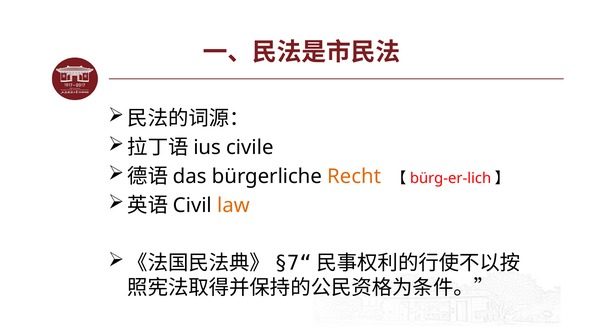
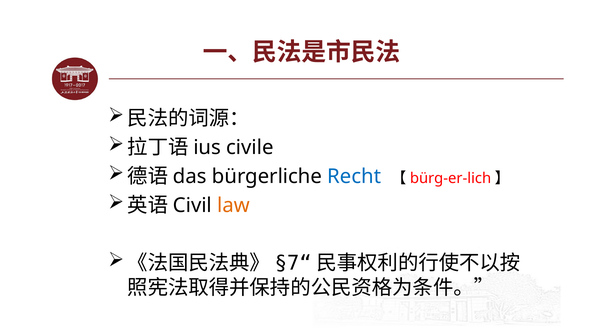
Recht colour: orange -> blue (354, 176)
